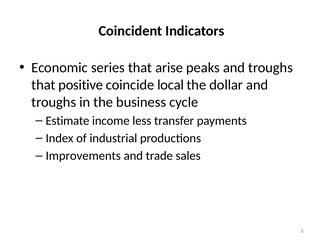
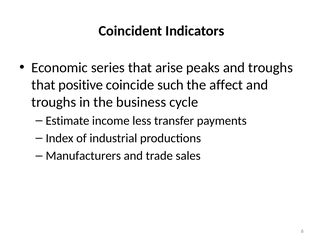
local: local -> such (171, 85)
dollar: dollar -> affect (226, 85)
Improvements: Improvements -> Manufacturers (83, 156)
